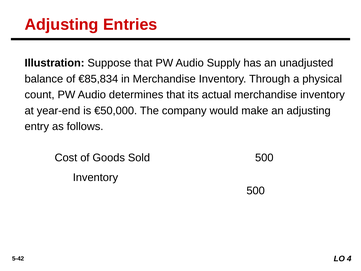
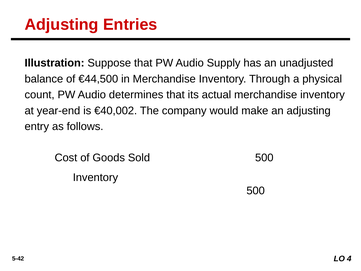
€85,834: €85,834 -> €44,500 (98, 79)
€50,000: €50,000 -> €40,002 (116, 111)
